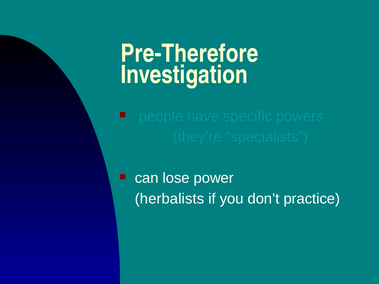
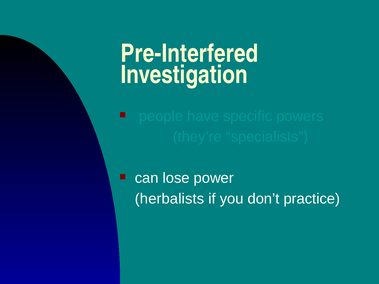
Pre-Therefore: Pre-Therefore -> Pre-Interfered (190, 54)
